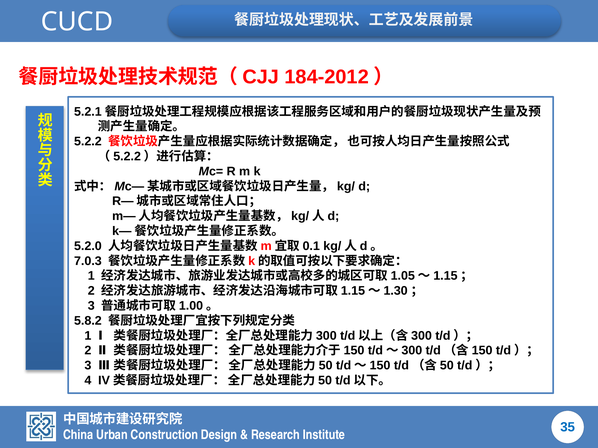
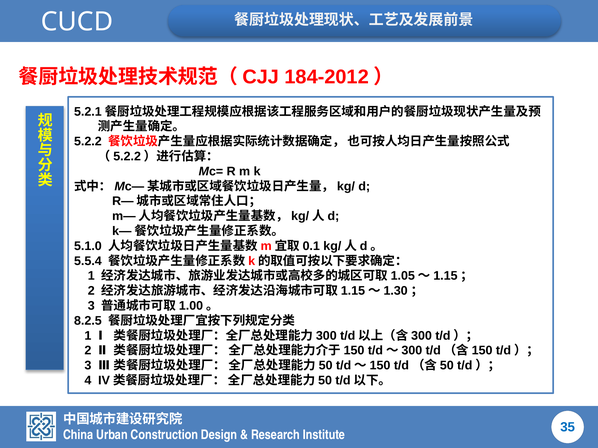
5.2.0: 5.2.0 -> 5.1.0 (88, 246)
7.0.3: 7.0.3 -> 5.5.4 (88, 261)
5.8.2: 5.8.2 -> 8.2.5 (88, 321)
